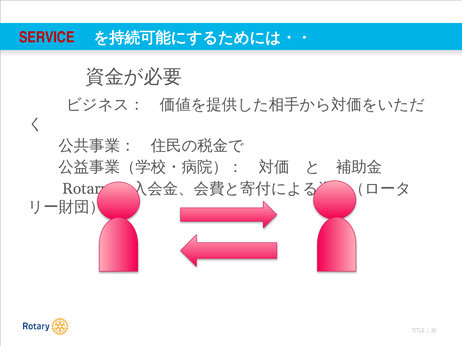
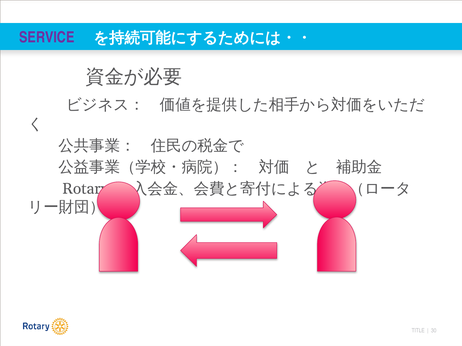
SERVICE colour: red -> purple (47, 38)
